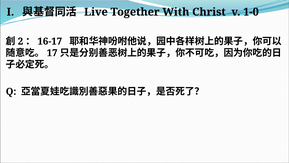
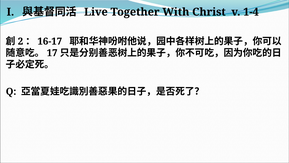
1-0: 1-0 -> 1-4 (251, 12)
